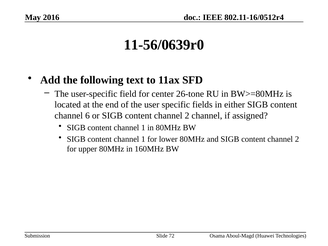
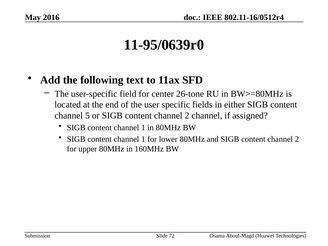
11-56/0639r0: 11-56/0639r0 -> 11-95/0639r0 (164, 45)
6: 6 -> 5 (87, 116)
